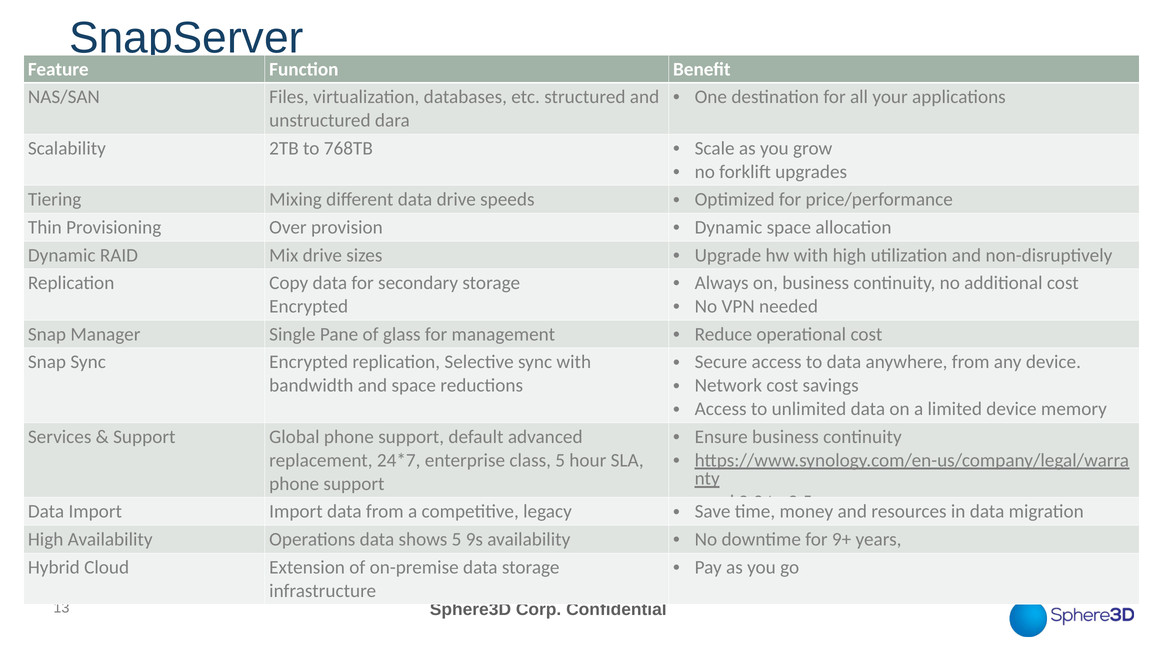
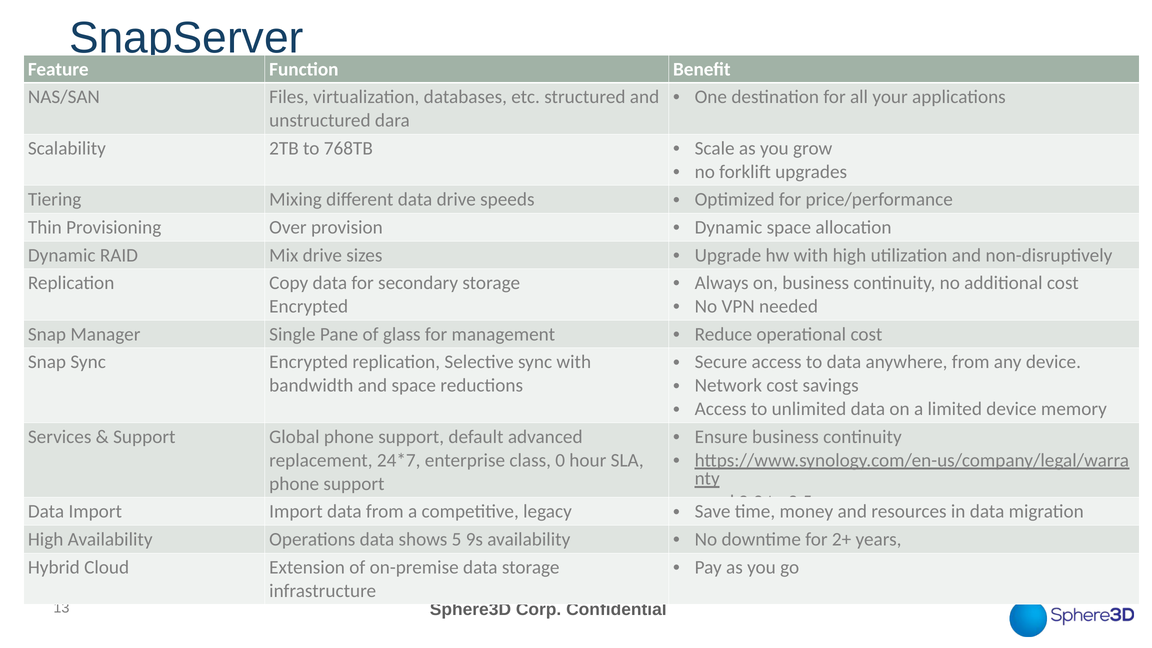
class 5: 5 -> 0 (560, 460)
9+: 9+ -> 2+ (842, 540)
